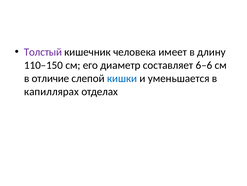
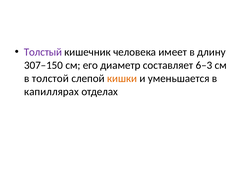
110–150: 110–150 -> 307–150 (43, 65)
6–6: 6–6 -> 6–3 (204, 65)
отличие: отличие -> толстой (50, 78)
кишки colour: blue -> orange (122, 78)
